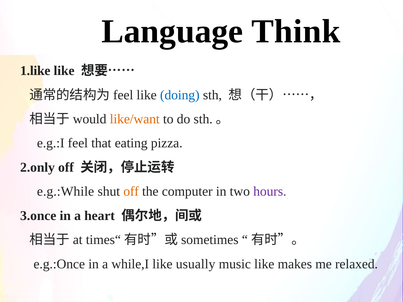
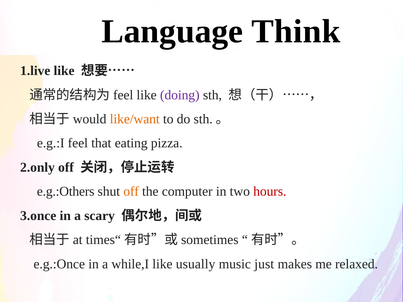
1.like: 1.like -> 1.live (35, 71)
doing colour: blue -> purple (180, 95)
e.g.:While: e.g.:While -> e.g.:Others (66, 192)
hours colour: purple -> red (270, 192)
heart: heart -> scary (100, 216)
music like: like -> just (264, 264)
